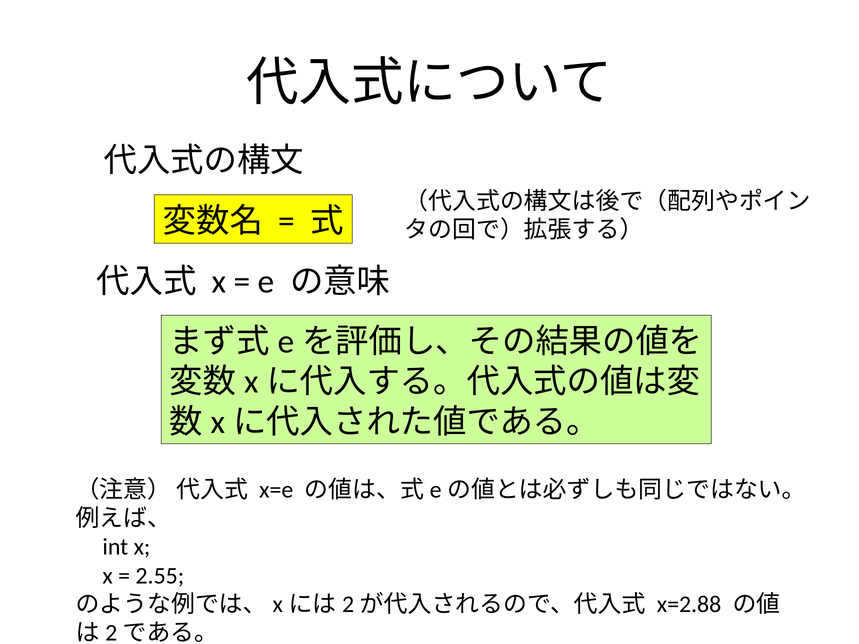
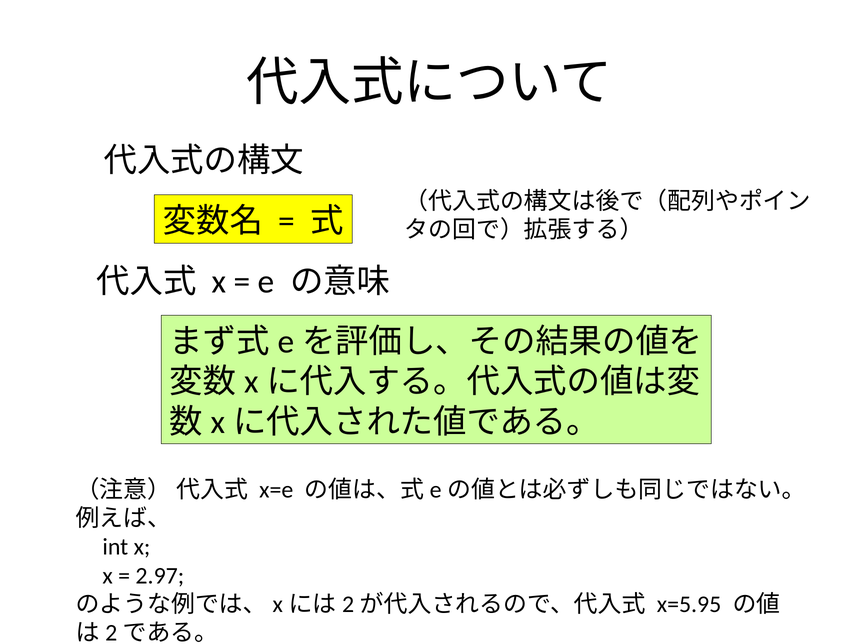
2.55: 2.55 -> 2.97 (160, 576)
x=2.88: x=2.88 -> x=5.95 (689, 605)
